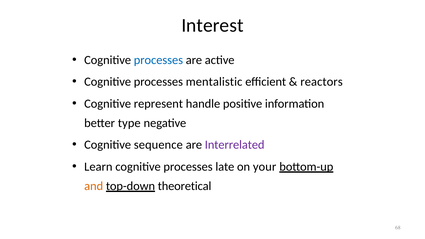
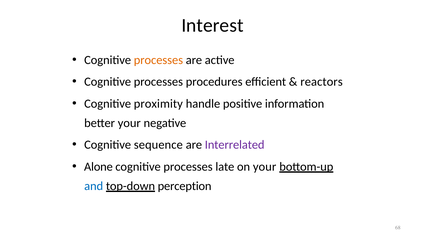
processes colour: blue -> orange (158, 60)
mentalistic: mentalistic -> procedures (214, 82)
represent: represent -> proximity (158, 104)
better type: type -> your (129, 123)
Learn: Learn -> Alone (98, 167)
and colour: orange -> blue (94, 186)
theoretical: theoretical -> perception (185, 186)
